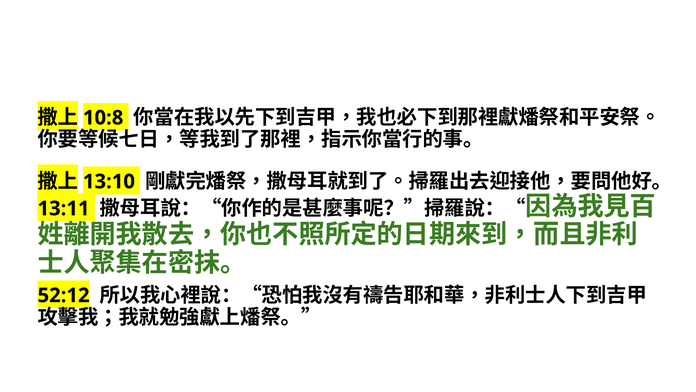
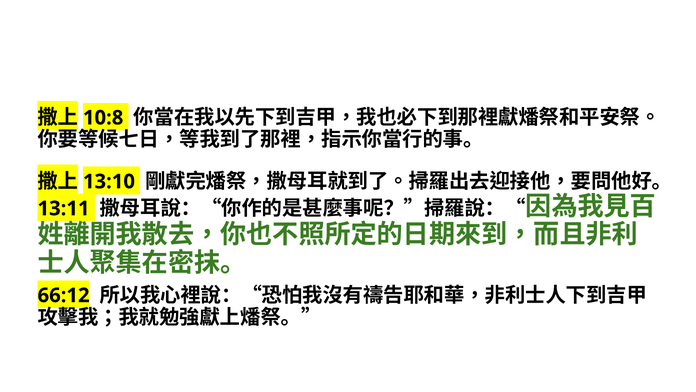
52:12: 52:12 -> 66:12 (64, 295)
